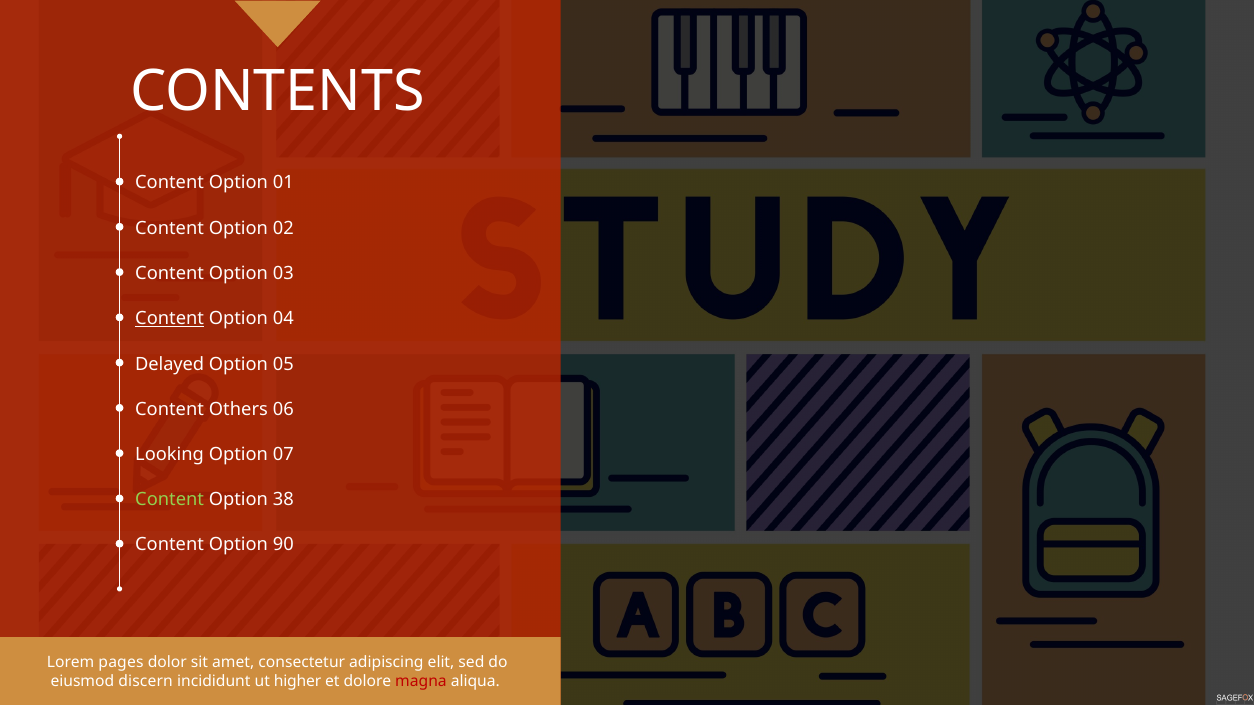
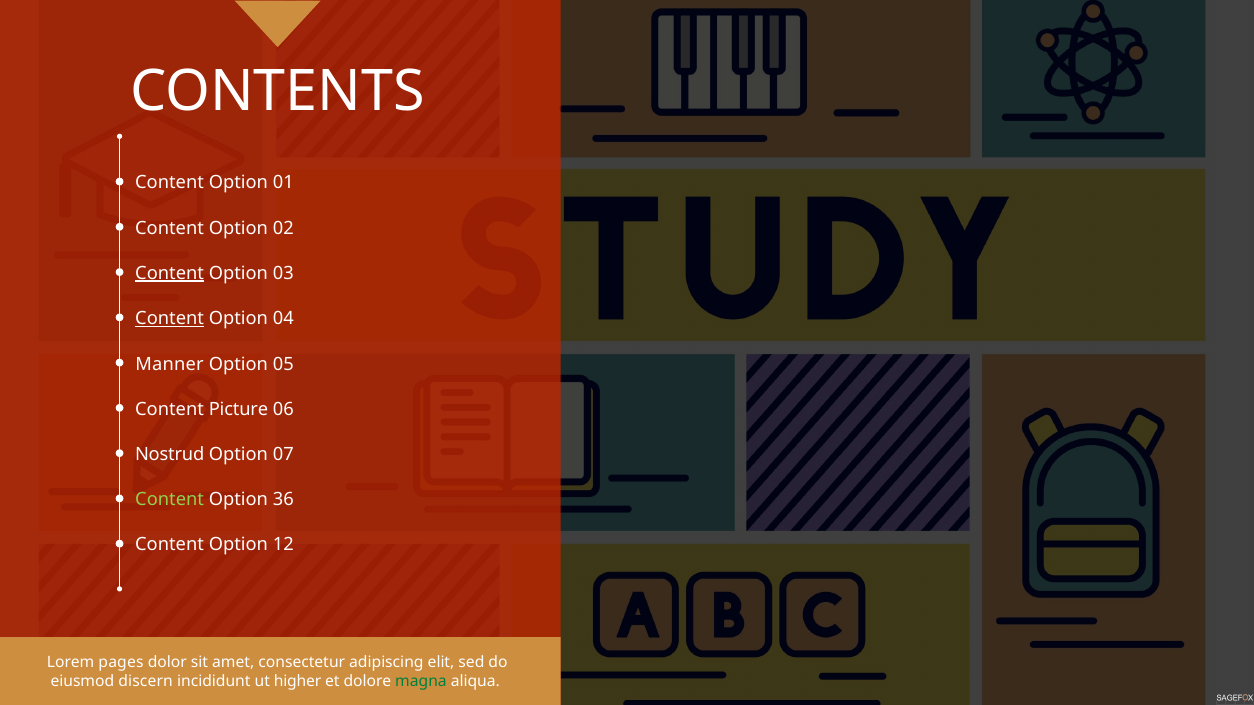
Content underline: none -> present (170, 273)
Delayed: Delayed -> Manner (170, 364)
Others: Others -> Picture (239, 409)
Looking: Looking -> Nostrud (170, 455)
38: 38 -> 36 (283, 500)
90: 90 -> 12 (283, 545)
magna colour: red -> green (421, 682)
